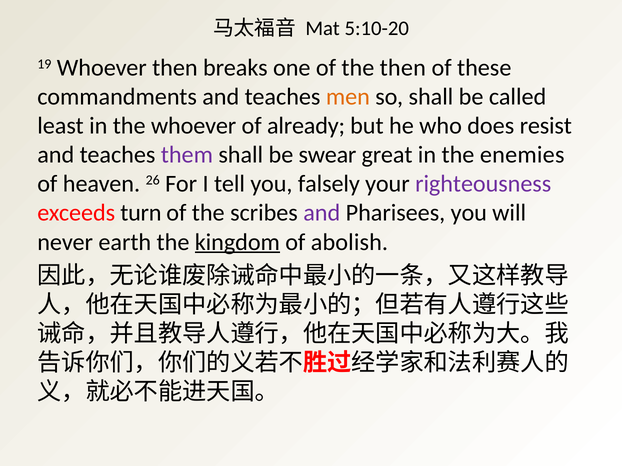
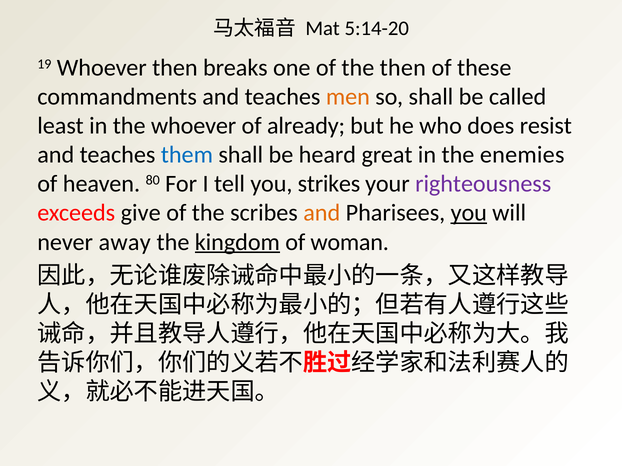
5:10-20: 5:10-20 -> 5:14-20 (377, 28)
them colour: purple -> blue (187, 155)
swear: swear -> heard (327, 155)
26: 26 -> 80 (153, 180)
falsely: falsely -> strikes (329, 184)
turn: turn -> give (141, 213)
and colour: purple -> orange (322, 213)
you underline: none -> present (469, 213)
earth: earth -> away (125, 242)
abolish: abolish -> woman (350, 242)
